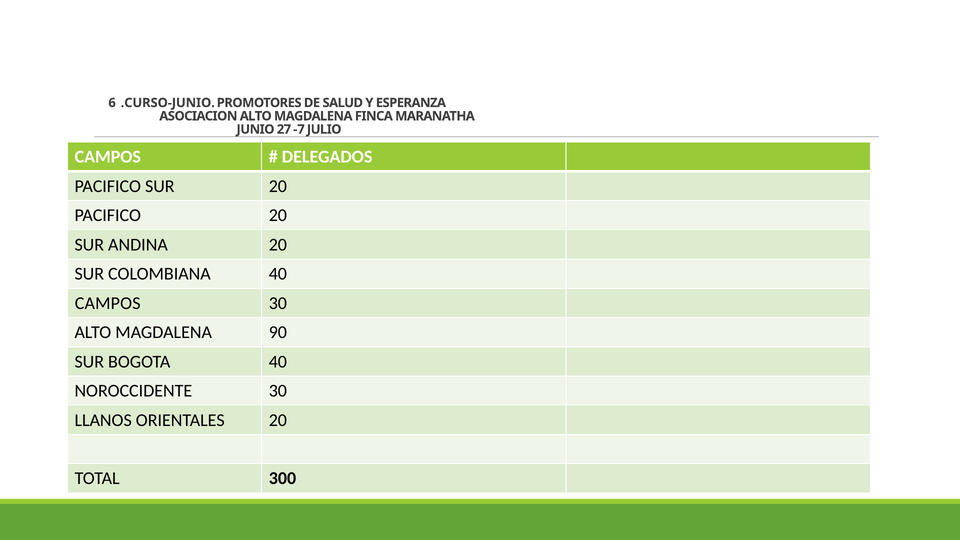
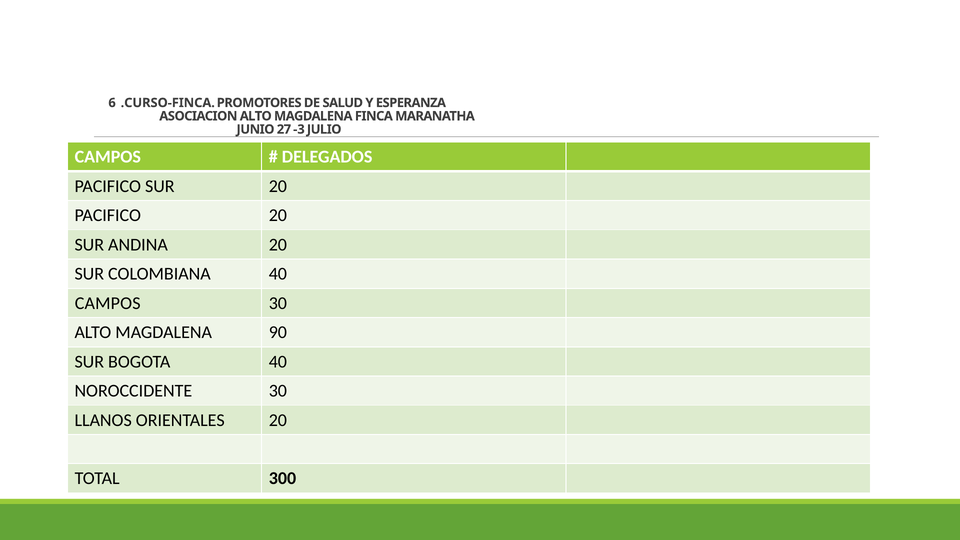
.CURSO-JUNIO: .CURSO-JUNIO -> .CURSO-FINCA (168, 103)
-7: -7 -> -3 (299, 129)
